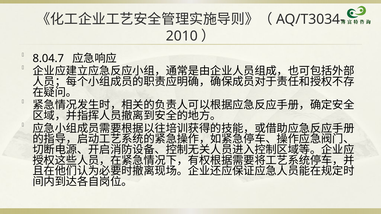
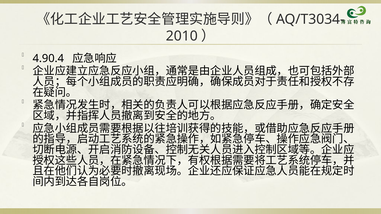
8.04.7: 8.04.7 -> 4.90.4 (48, 58)
